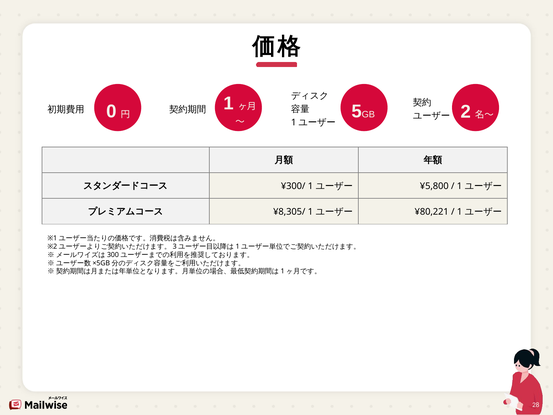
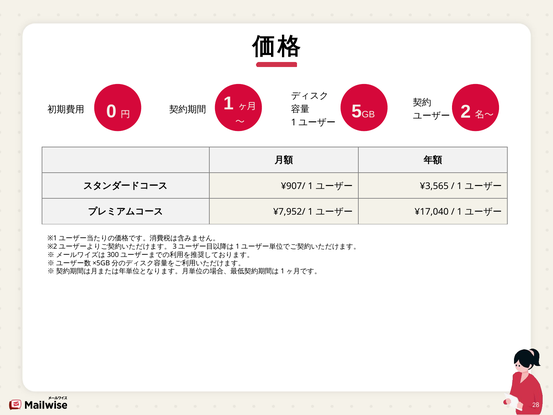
¥300/: ¥300/ -> ¥907/ (293, 186)
¥5,800: ¥5,800 -> ¥3,565 (434, 186)
¥8,305/: ¥8,305/ -> ¥7,952/ (289, 212)
¥80,221: ¥80,221 -> ¥17,040 (432, 212)
